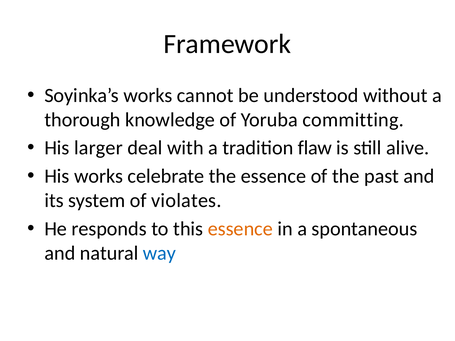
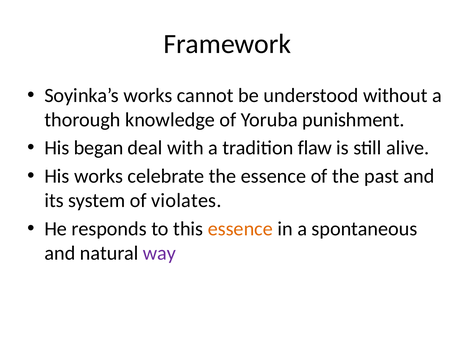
committing: committing -> punishment (353, 120)
larger: larger -> began (99, 148)
way colour: blue -> purple (159, 253)
